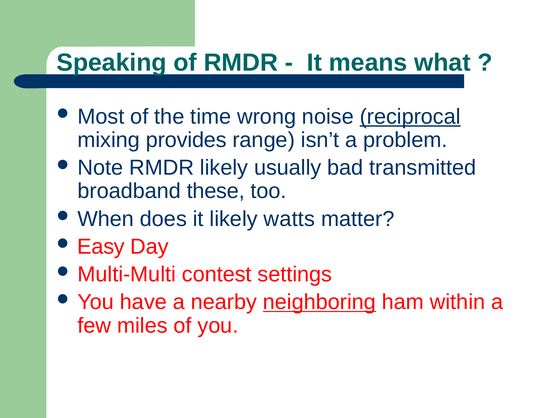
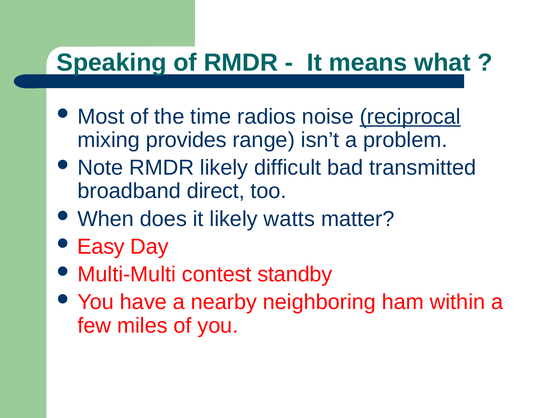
wrong: wrong -> radios (267, 116)
usually: usually -> difficult (288, 168)
these: these -> direct (216, 191)
settings: settings -> standby (295, 274)
neighboring underline: present -> none (319, 302)
